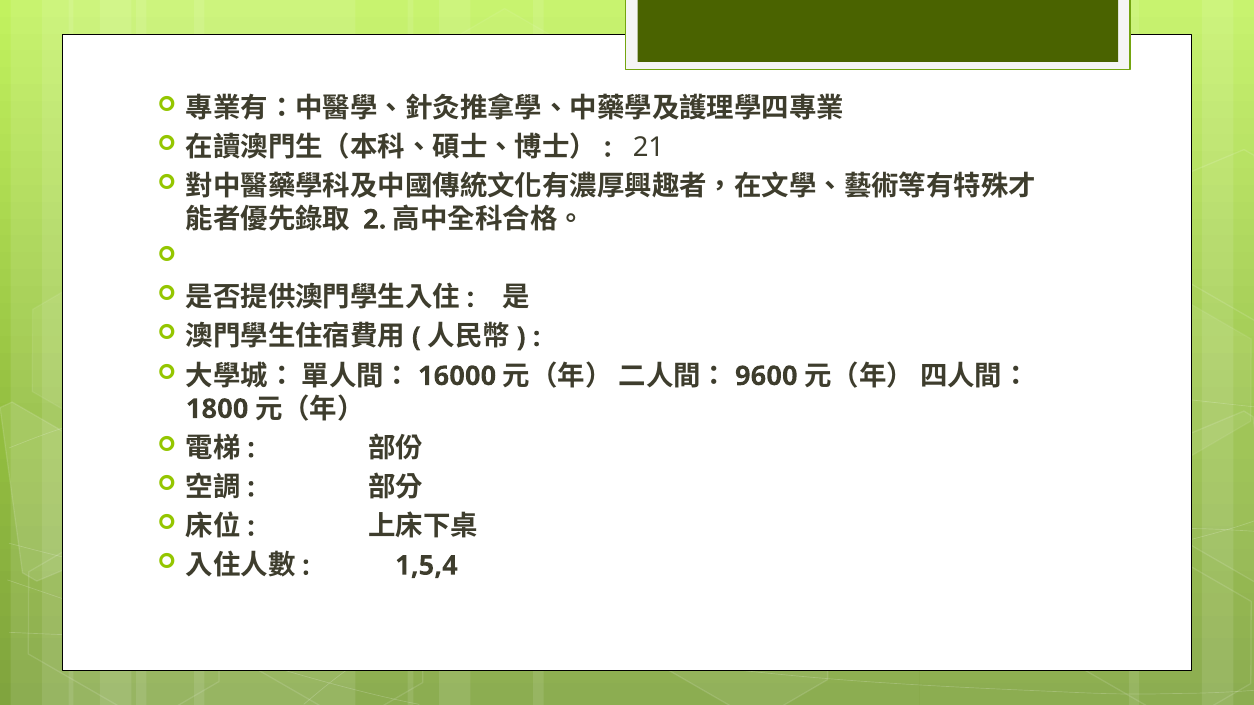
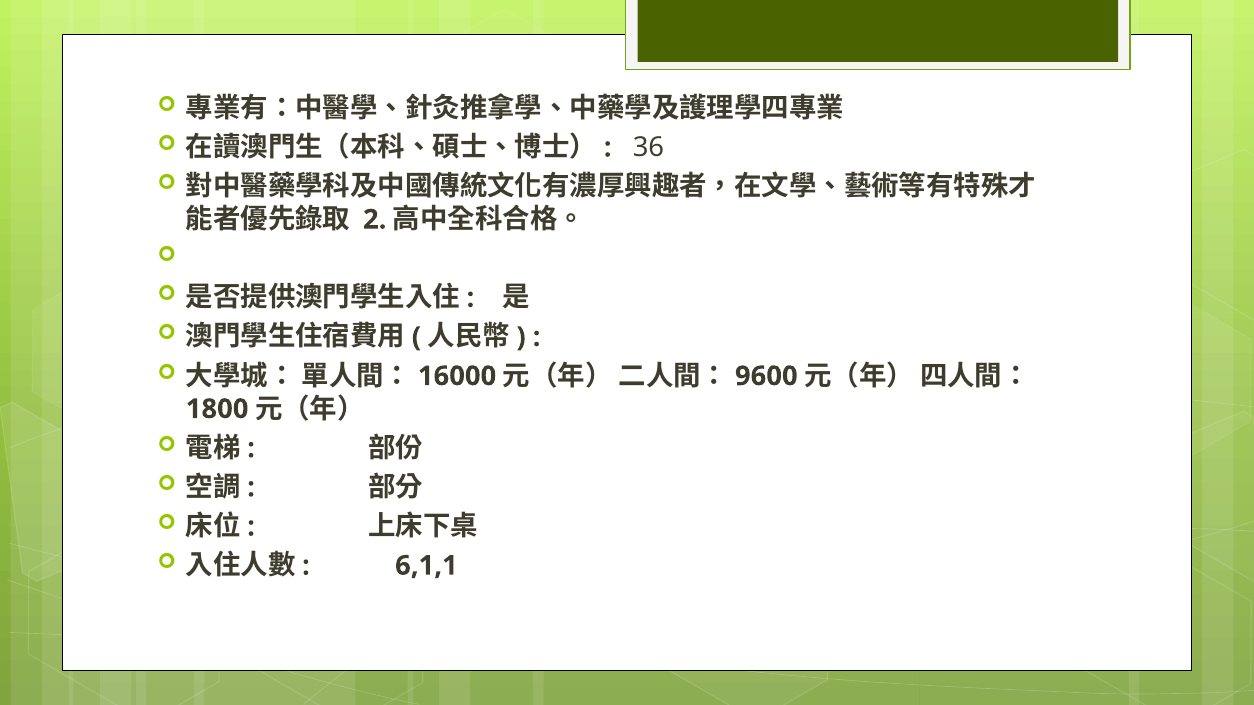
21: 21 -> 36 (648, 147)
1,5,4: 1,5,4 -> 6,1,1 (426, 566)
